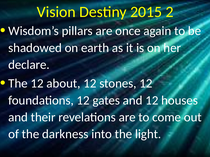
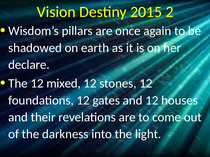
about: about -> mixed (64, 84)
